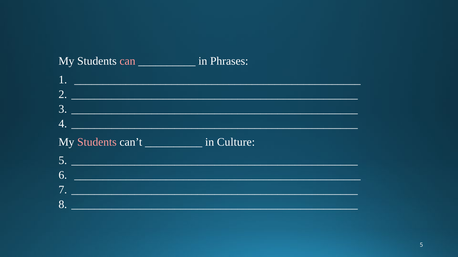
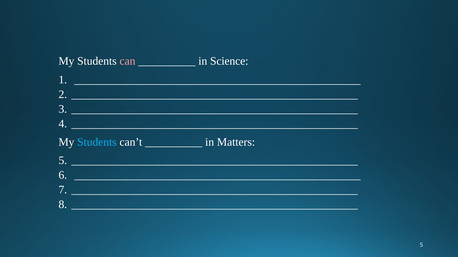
Phrases: Phrases -> Science (229, 61)
Students colour: pink -> light blue (97, 142)
Culture: Culture -> Matters (236, 142)
